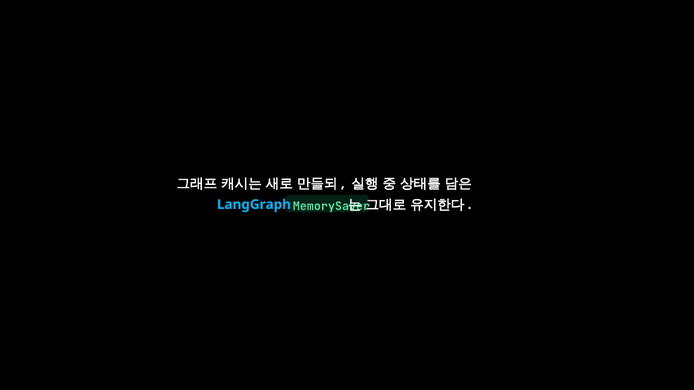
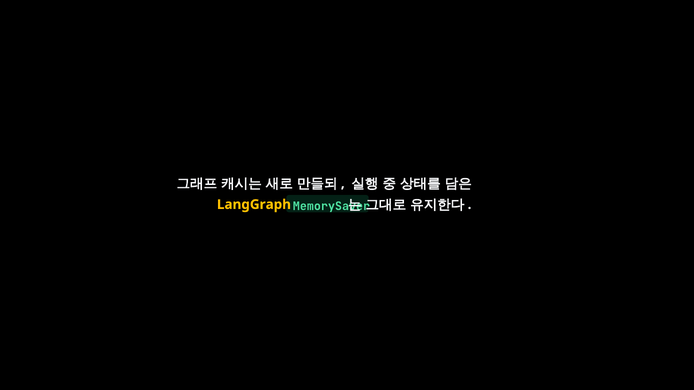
LangGraph colour: light blue -> yellow (254, 205)
